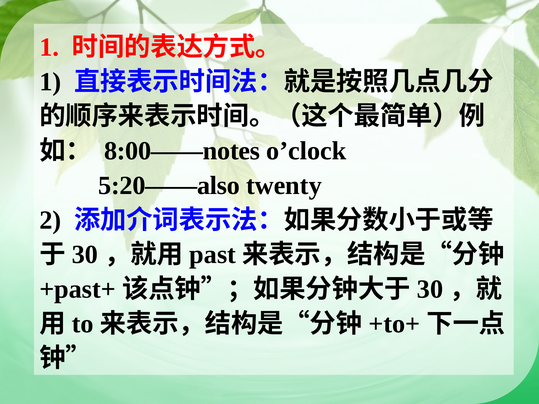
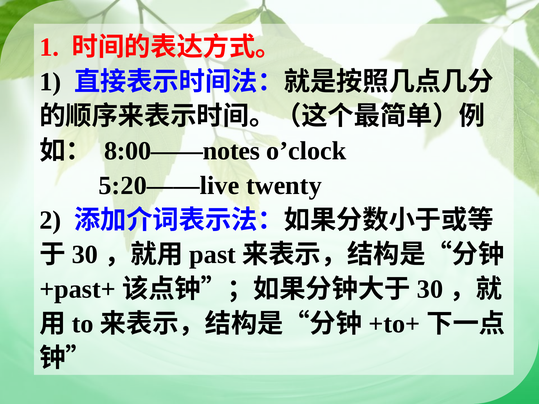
5:20——also: 5:20——also -> 5:20——live (169, 186)
